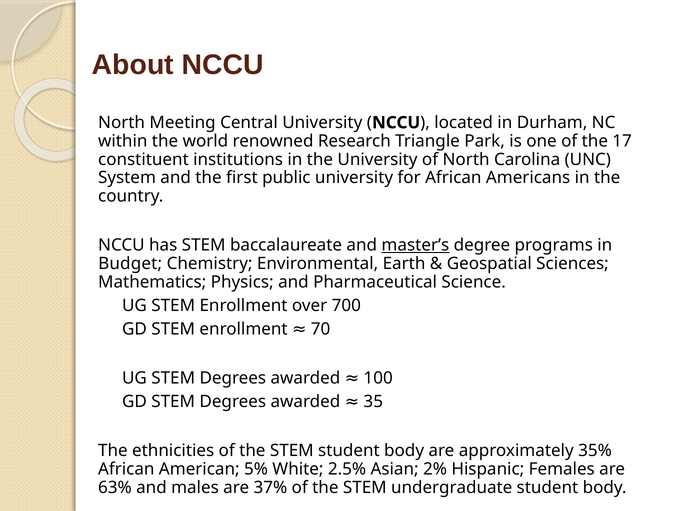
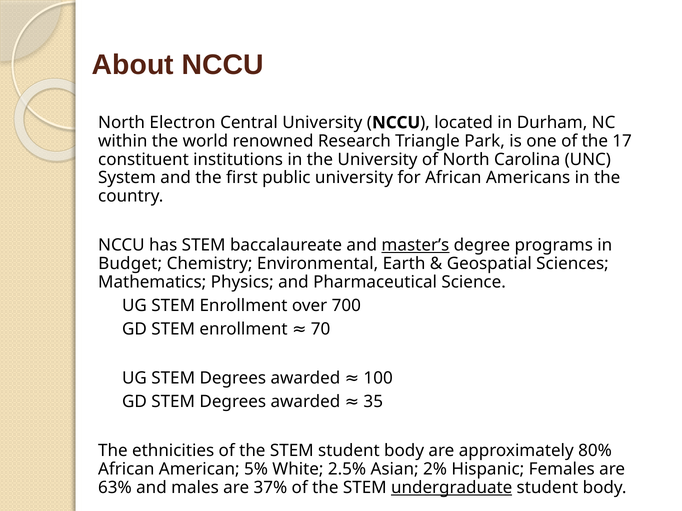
Meeting: Meeting -> Electron (183, 123)
35%: 35% -> 80% (595, 451)
undergraduate underline: none -> present (452, 488)
